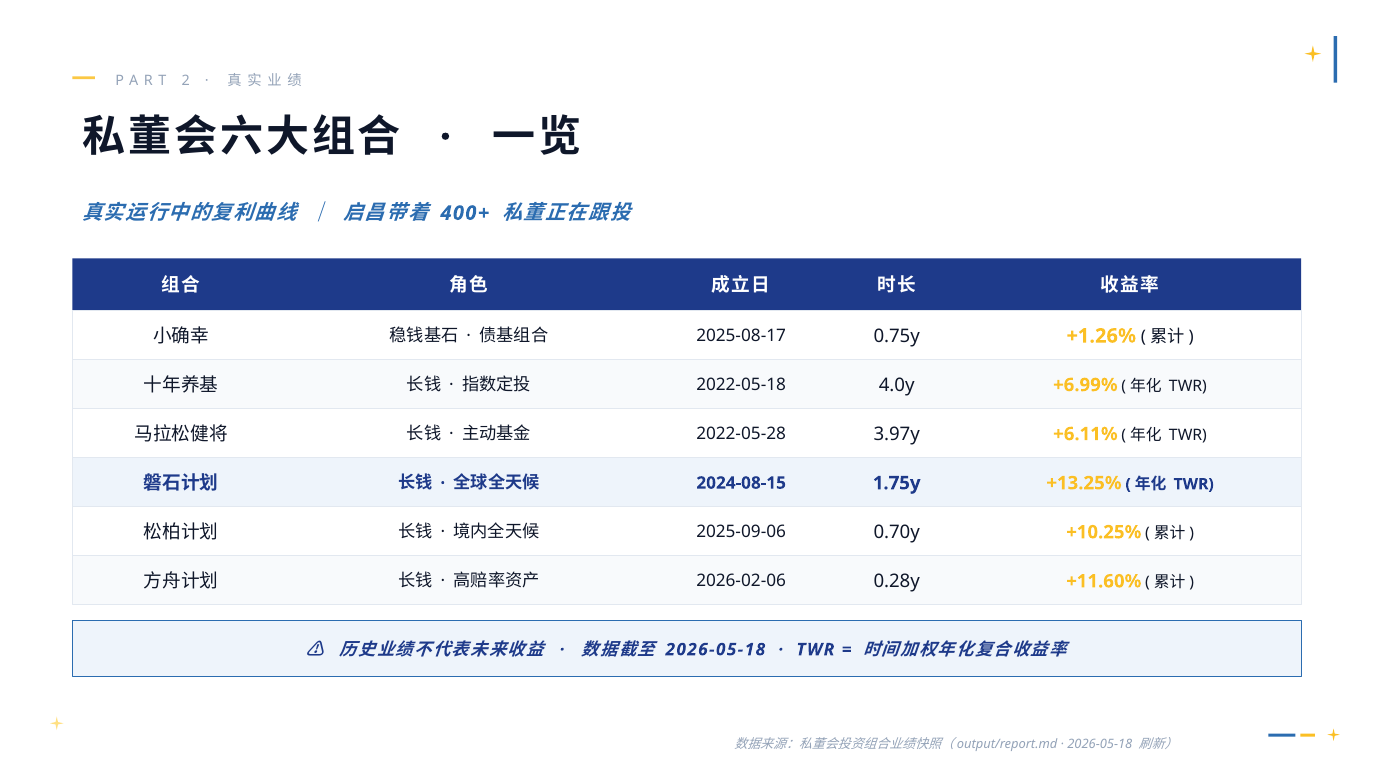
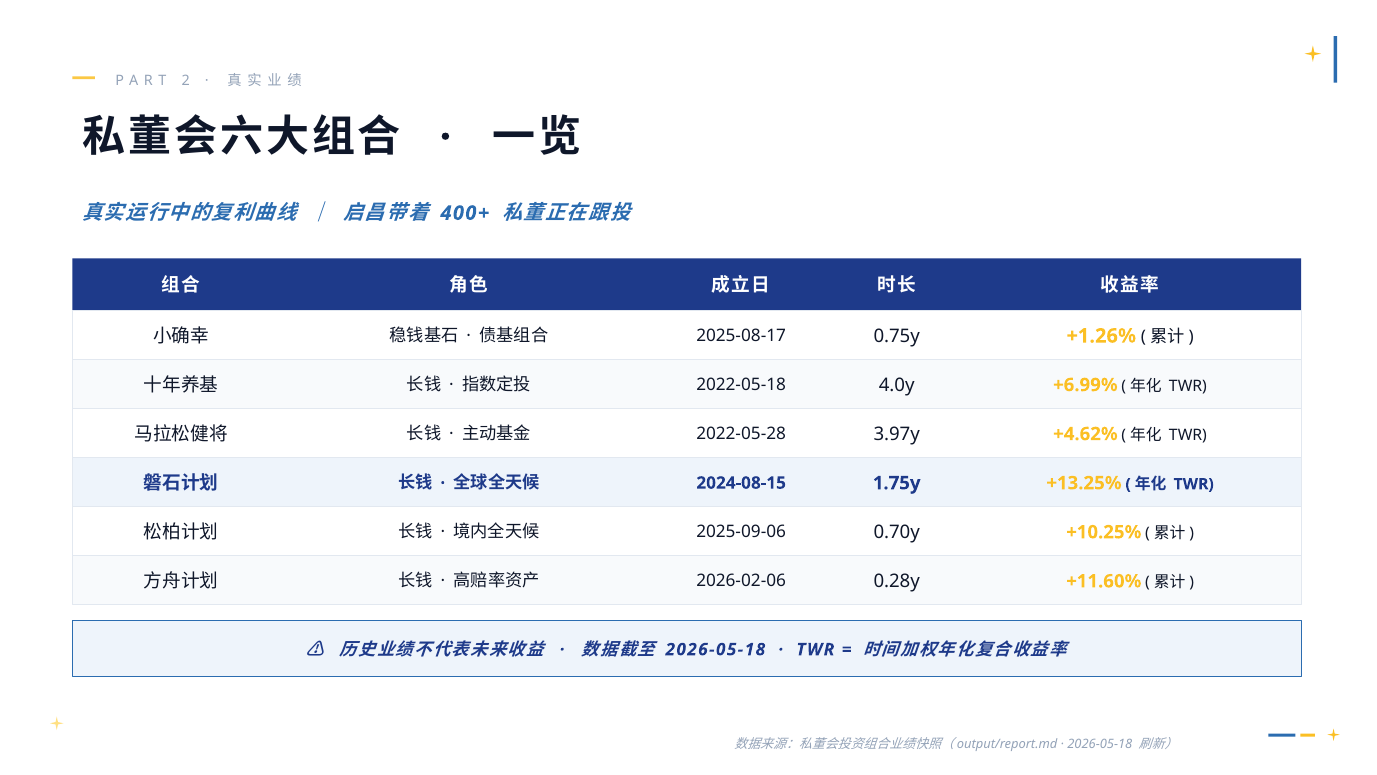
+6.11%: +6.11% -> +4.62% (1085, 434)
